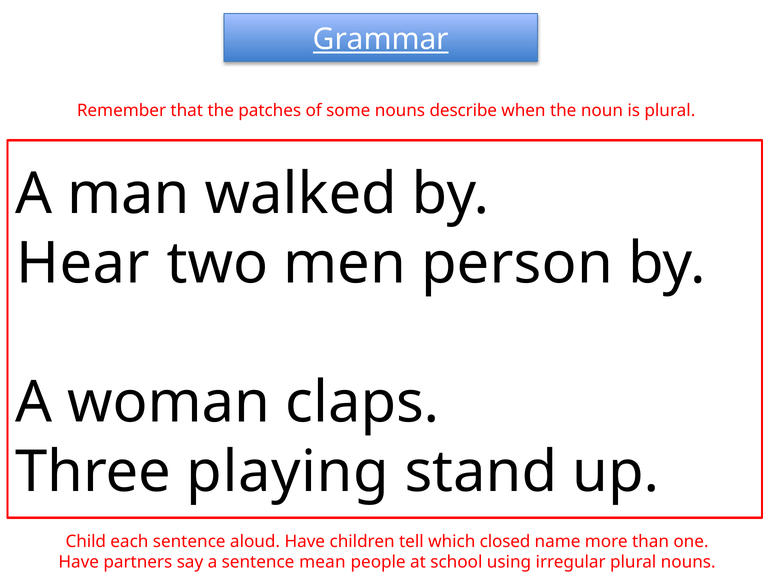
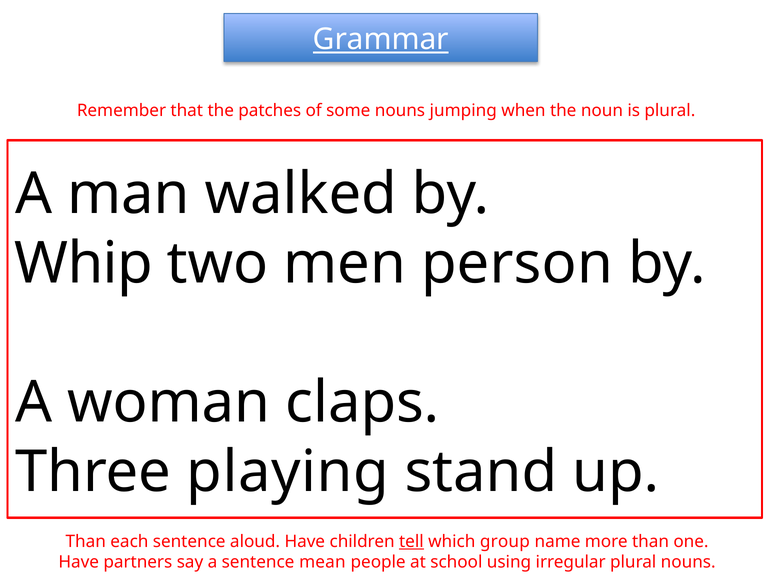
describe: describe -> jumping (463, 111)
Hear: Hear -> Whip (84, 263)
Child: Child -> Than (86, 541)
tell underline: none -> present (411, 541)
closed: closed -> group (505, 541)
